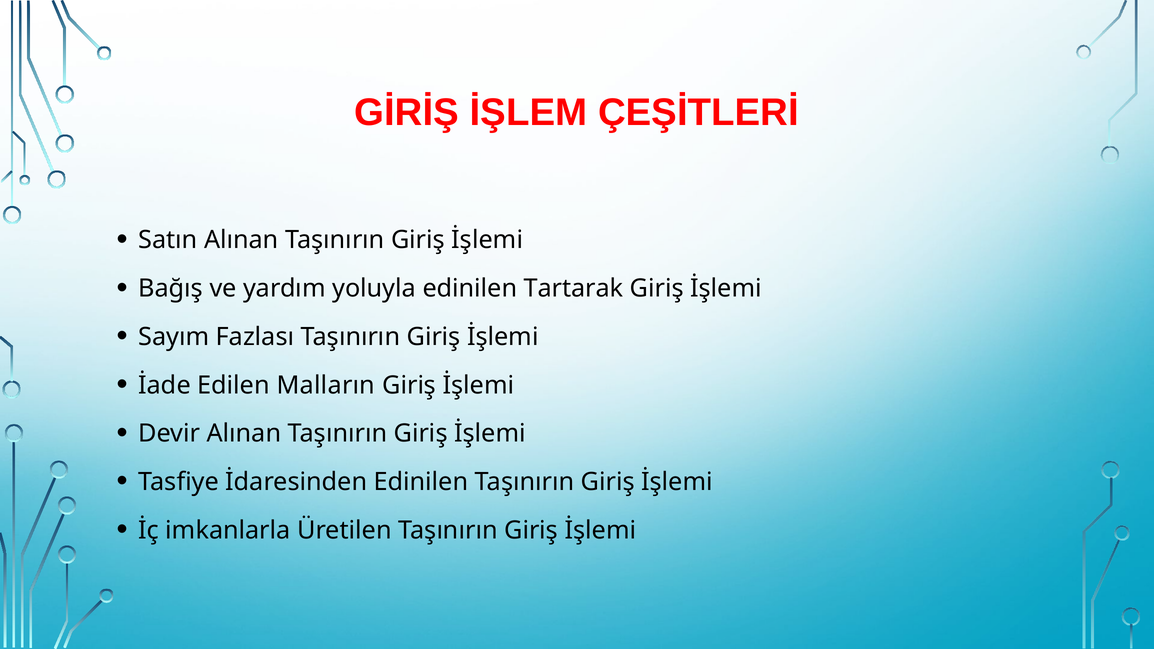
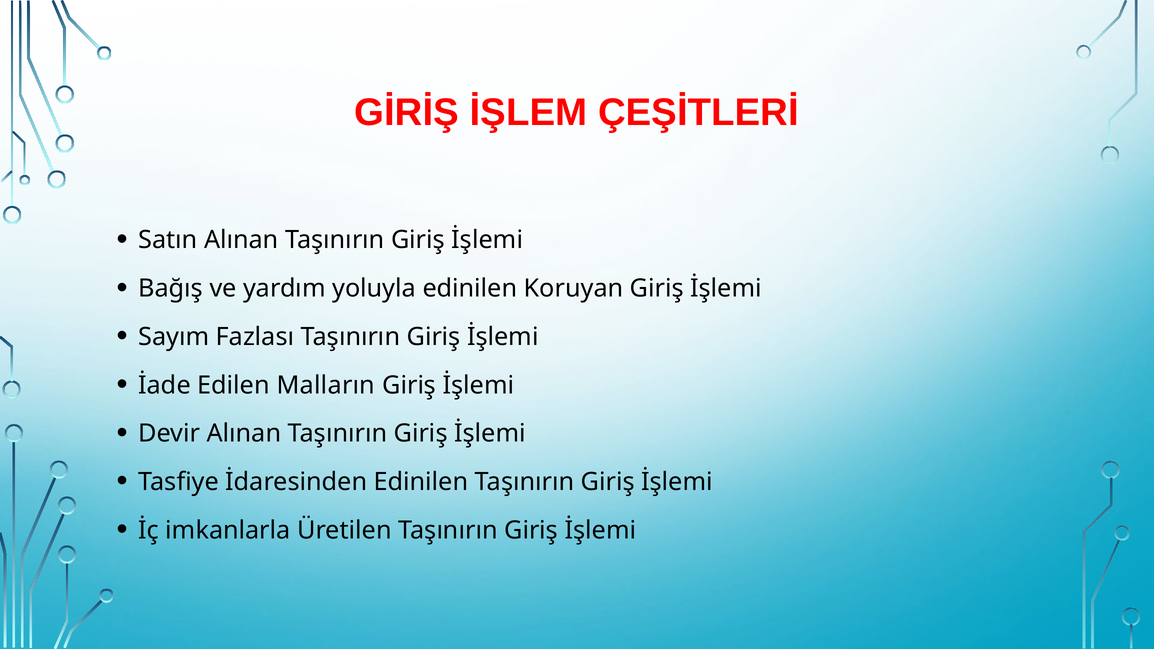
Tartarak: Tartarak -> Koruyan (574, 289)
